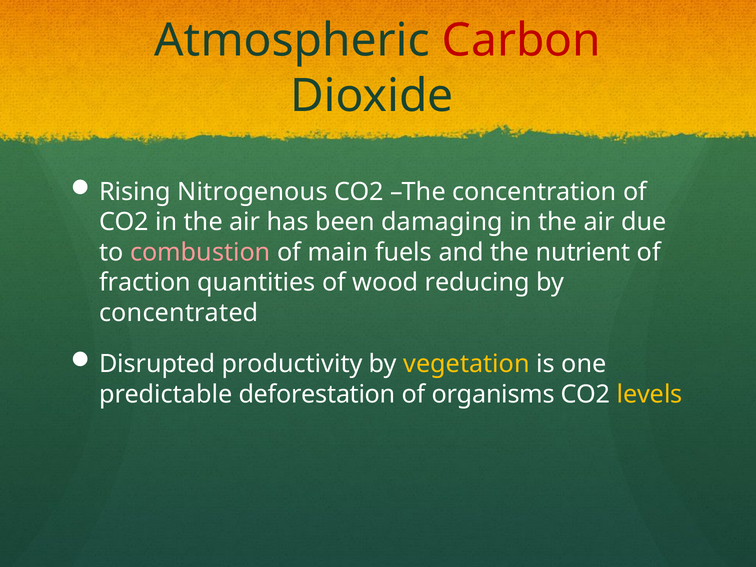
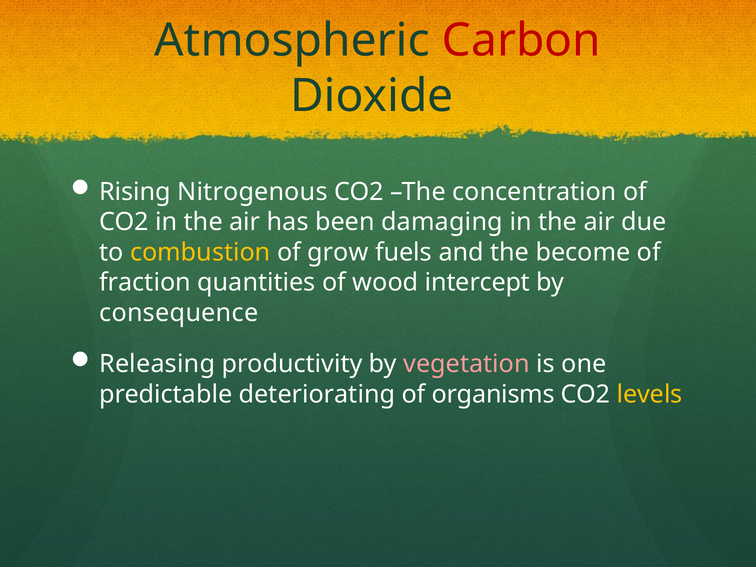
combustion colour: pink -> yellow (200, 252)
main: main -> grow (338, 252)
nutrient: nutrient -> become (583, 252)
reducing: reducing -> intercept (477, 283)
concentrated: concentrated -> consequence (179, 313)
Disrupted: Disrupted -> Releasing (157, 364)
vegetation colour: yellow -> pink (467, 364)
deforestation: deforestation -> deteriorating (317, 394)
